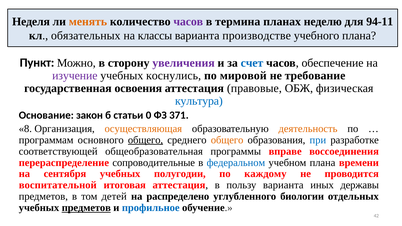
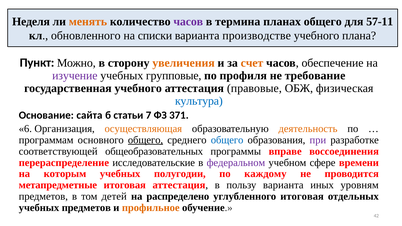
планах неделю: неделю -> общего (323, 22)
94-11: 94-11 -> 57-11 (380, 22)
обязательных: обязательных -> обновленного (86, 36)
классы: классы -> списки (155, 36)
увеличения colour: purple -> orange (184, 63)
счет colour: blue -> orange (252, 63)
коснулись: коснулись -> групповые (174, 76)
мировой: мировой -> профиля (243, 76)
государственная освоения: освоения -> учебного (138, 88)
закон: закон -> сайта (89, 115)
0: 0 -> 7 (149, 115)
8: 8 -> 6 (25, 129)
общего colour: orange -> blue (227, 140)
при colour: blue -> purple (318, 140)
общеобразовательная: общеобразовательная -> общеобразовательных (154, 151)
сопроводительные: сопроводительные -> исследовательские (154, 163)
федеральном colour: blue -> purple (236, 163)
учебном плана: плана -> сфере (323, 163)
сентября: сентября -> которым (65, 174)
воспитательной: воспитательной -> метапредметные (58, 185)
державы: державы -> уровням (360, 185)
углубленного биологии: биологии -> итоговая (302, 197)
предметов underline: present -> none (86, 208)
профильное colour: blue -> orange (151, 208)
